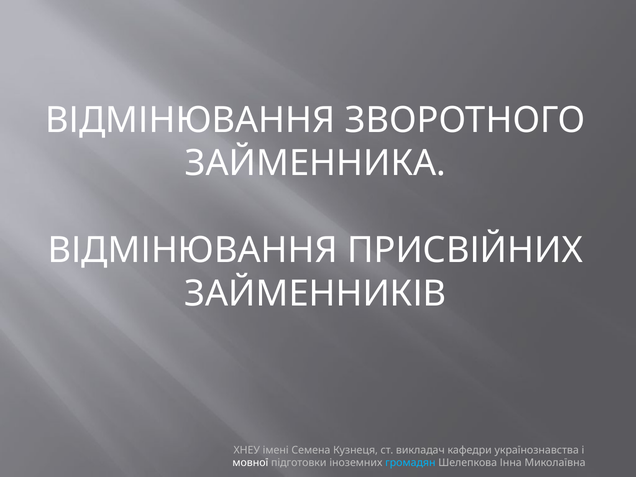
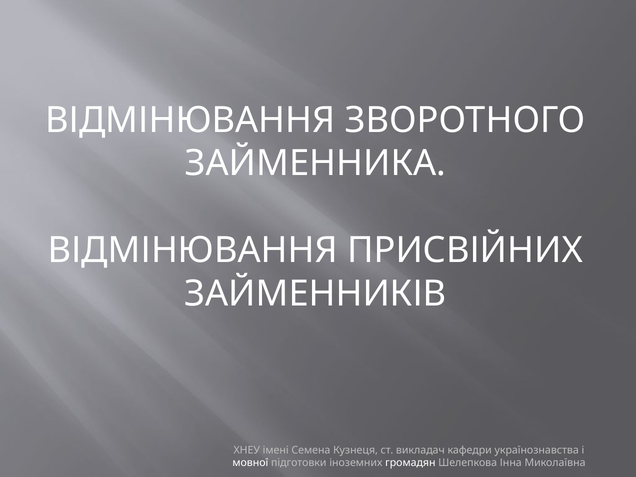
громадян colour: light blue -> white (410, 463)
